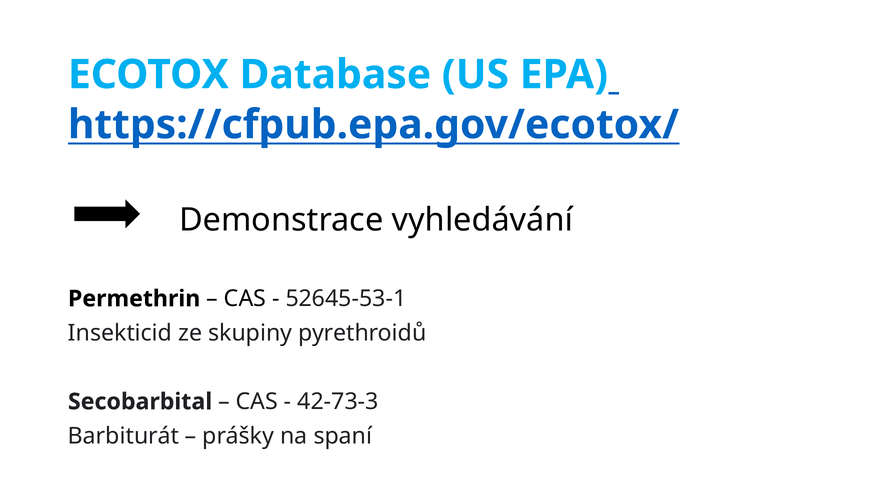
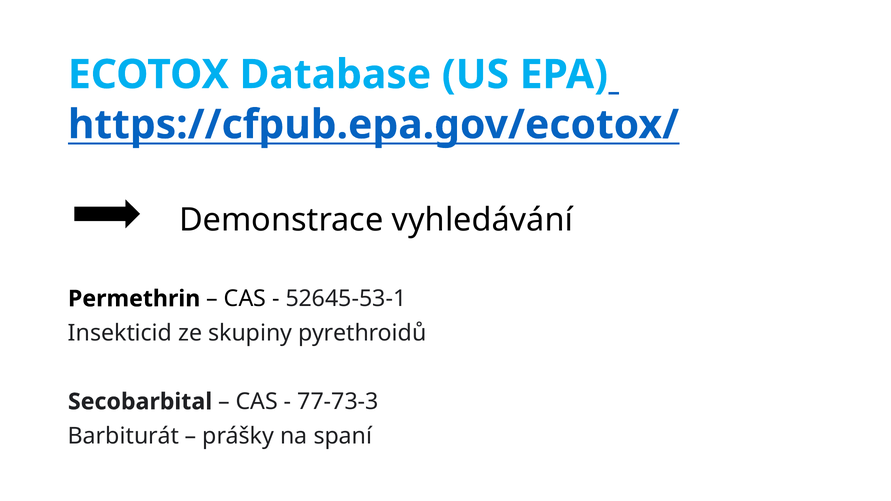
42-73-3: 42-73-3 -> 77-73-3 (338, 402)
